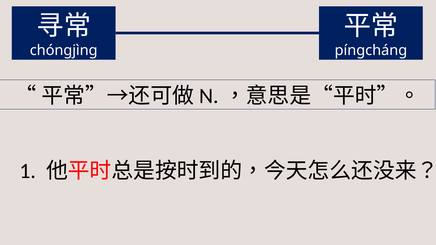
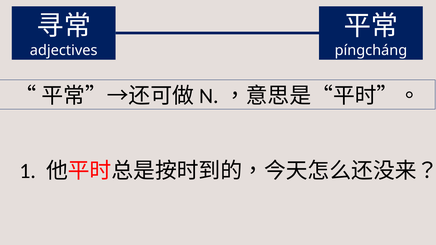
chóngjìng: chóngjìng -> adjectives (64, 50)
